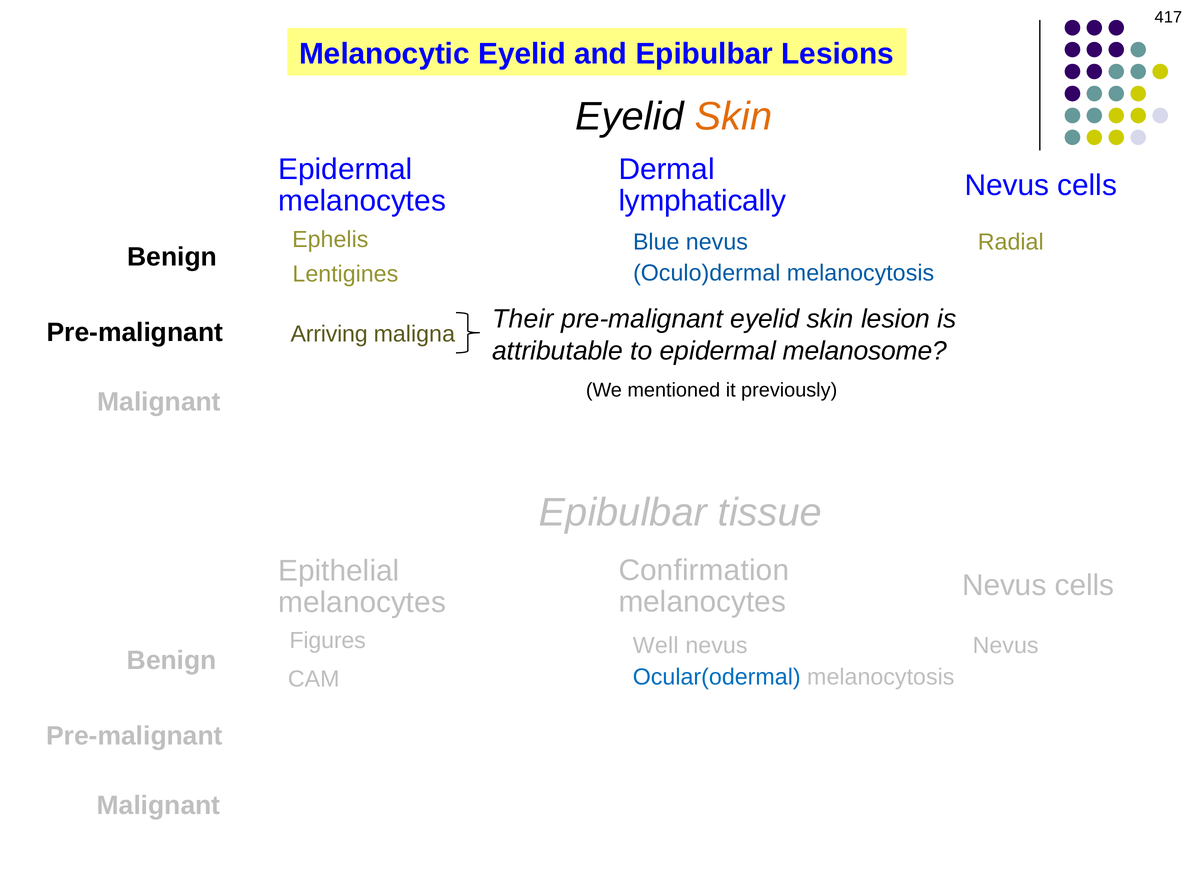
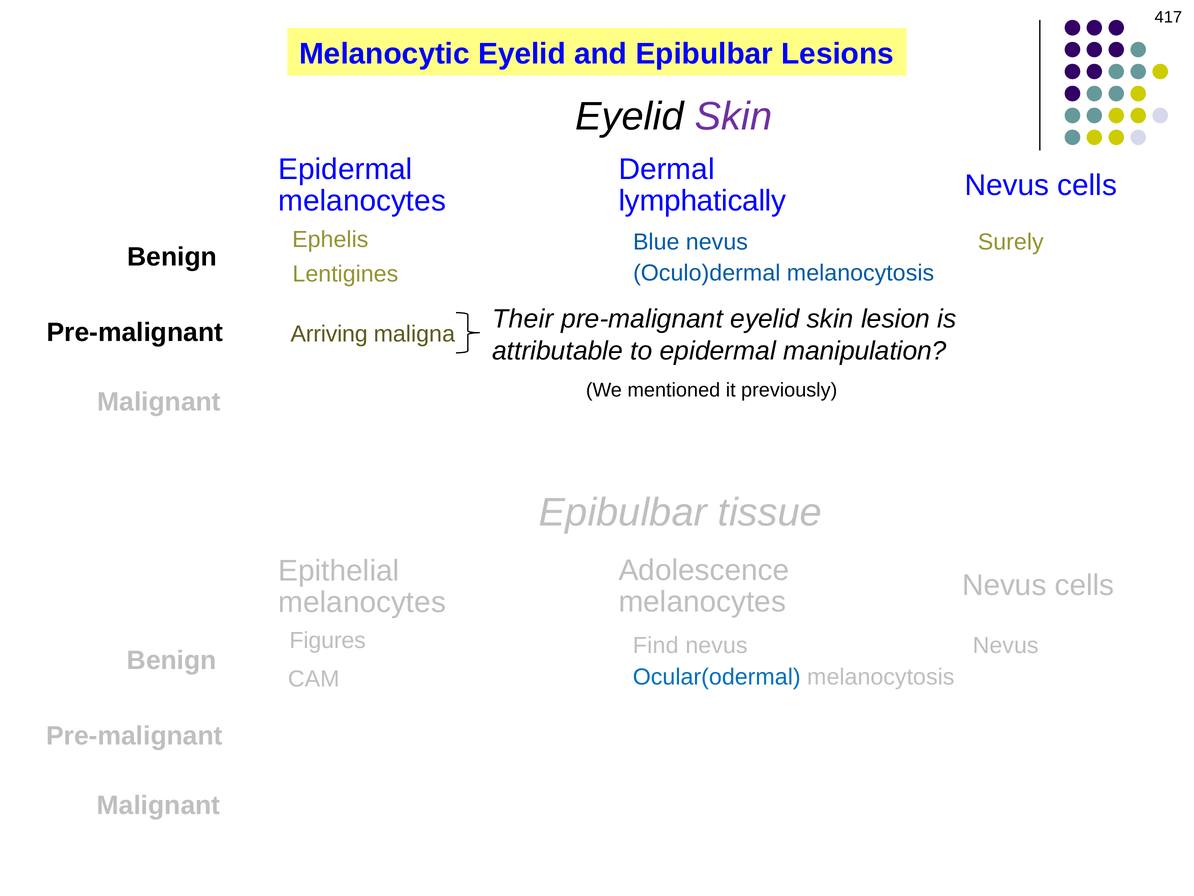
Skin colour: orange -> purple (733, 116)
Radial: Radial -> Surely (1011, 242)
melanosome: melanosome -> manipulation (865, 351)
Confirmation: Confirmation -> Adolescence (704, 570)
Well: Well -> Find (656, 645)
